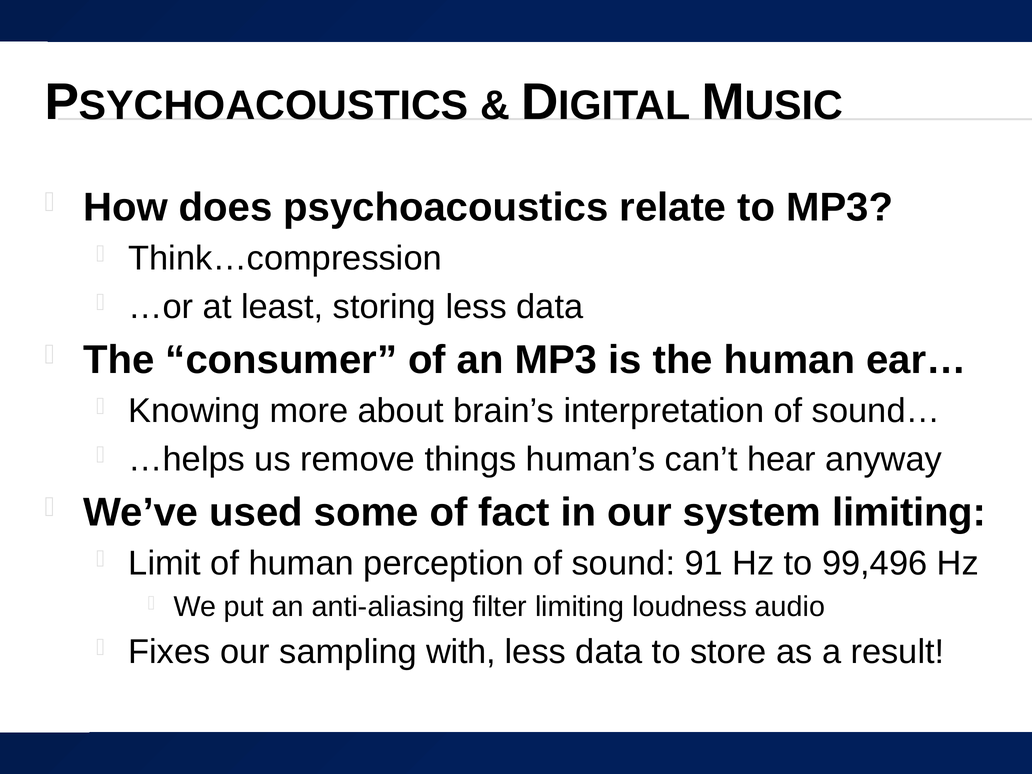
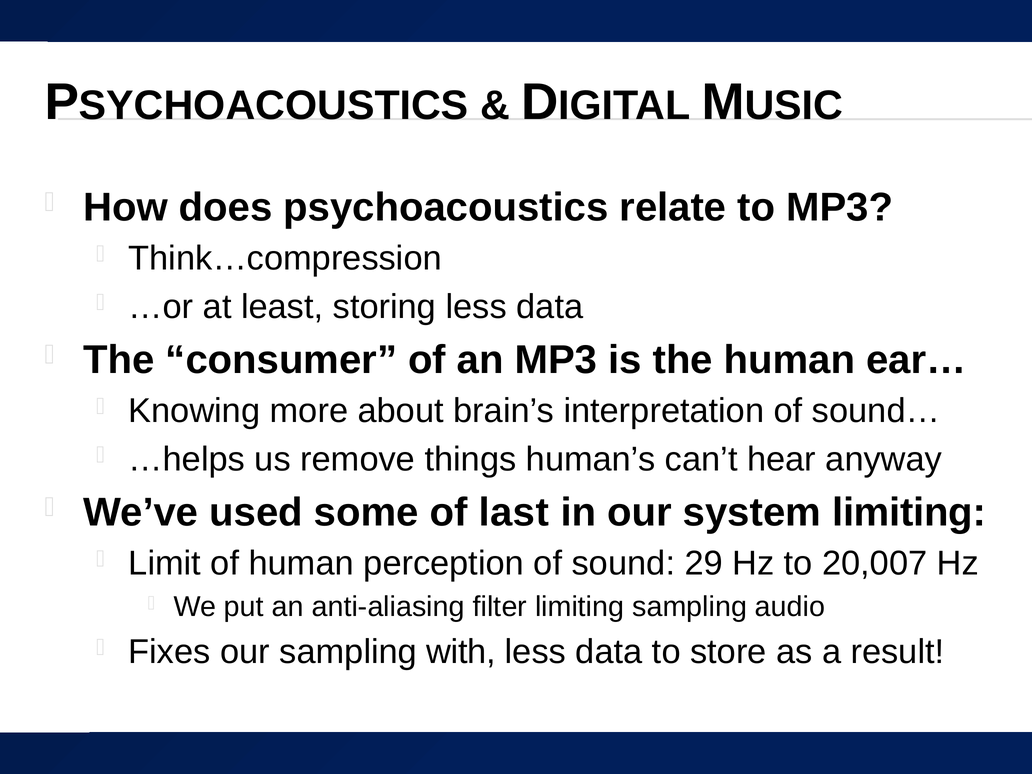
fact: fact -> last (514, 512)
91: 91 -> 29 (704, 564)
99,496: 99,496 -> 20,007 (875, 564)
limiting loudness: loudness -> sampling (690, 607)
